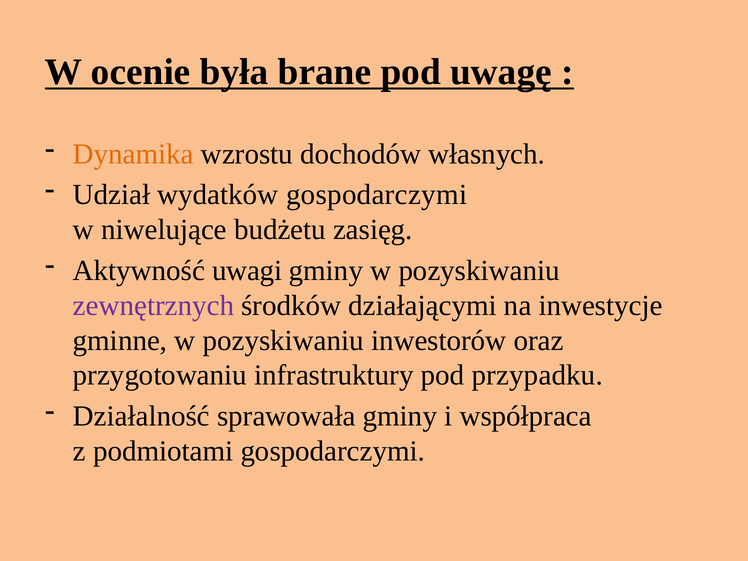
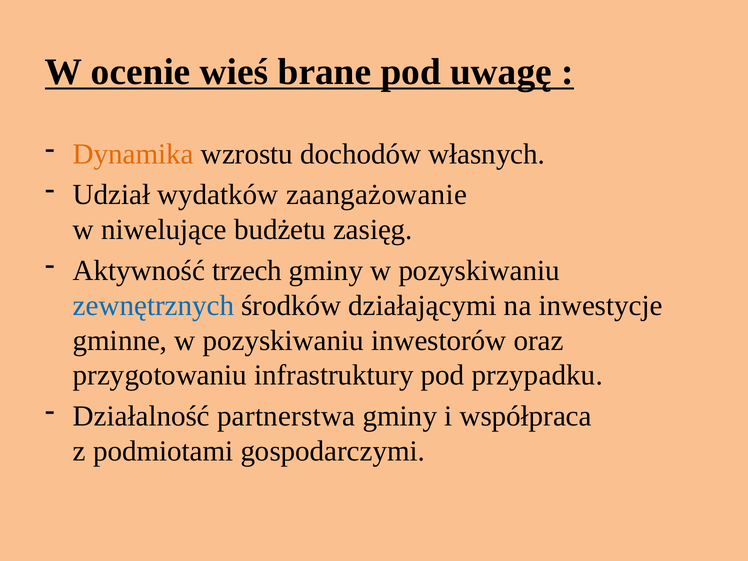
była: była -> wieś (234, 72)
wydatków gospodarczymi: gospodarczymi -> zaangażowanie (377, 195)
uwagi: uwagi -> trzech (247, 271)
zewnętrznych colour: purple -> blue (154, 306)
sprawowała: sprawowała -> partnerstwa (286, 416)
